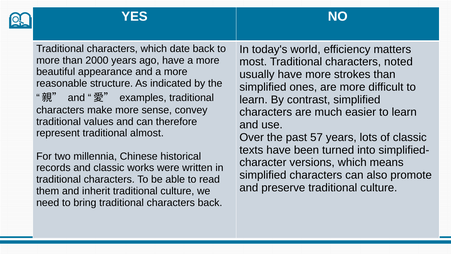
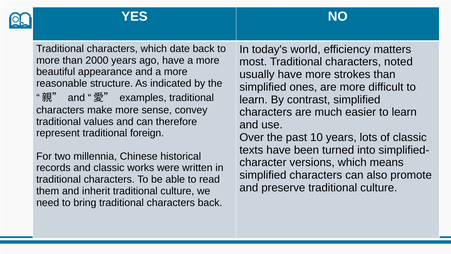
almost: almost -> foreign (147, 133)
57: 57 -> 10 (317, 137)
